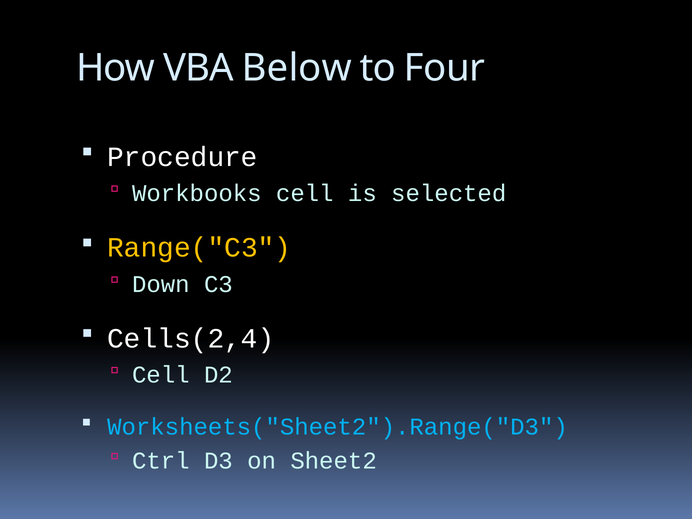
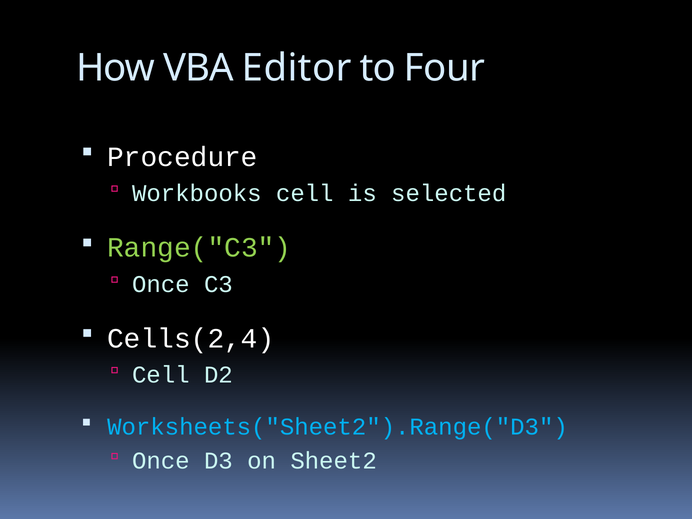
Below: Below -> Editor (297, 68)
Range("C3 colour: yellow -> light green (199, 248)
Down: Down -> Once (161, 284)
Ctrl: Ctrl -> Once (161, 461)
